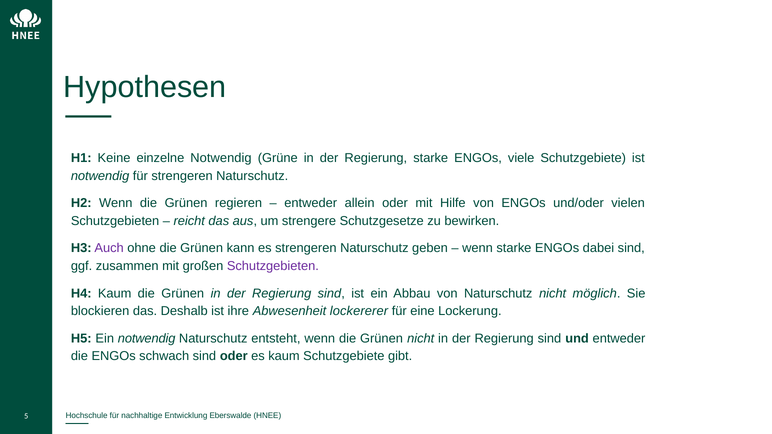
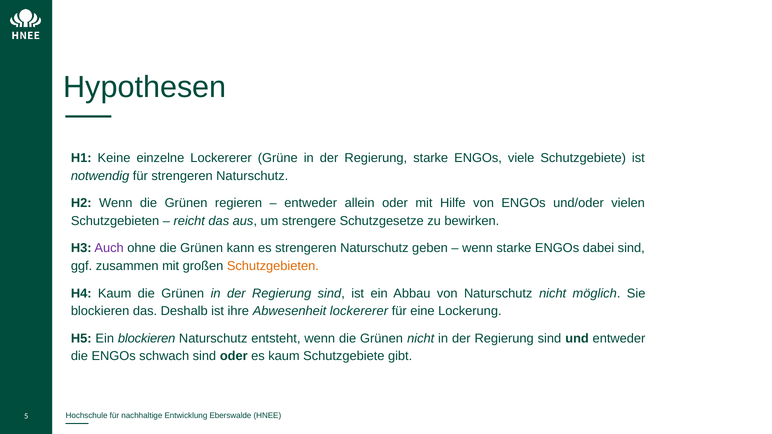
einzelne Notwendig: Notwendig -> Lockererer (221, 158)
Schutzgebieten colour: purple -> orange (273, 266)
Ein notwendig: notwendig -> blockieren (147, 339)
